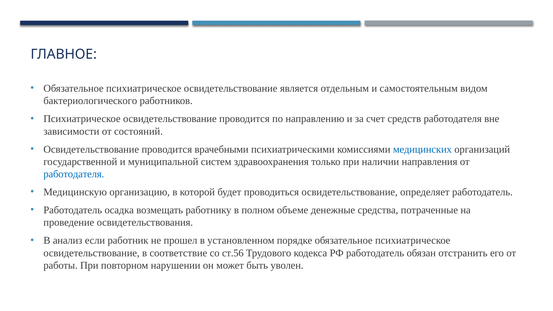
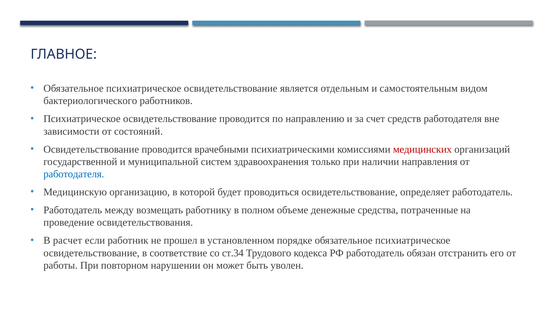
медицинских colour: blue -> red (422, 149)
осадка: осадка -> между (119, 210)
анализ: анализ -> расчет (68, 241)
ст.56: ст.56 -> ст.34 (233, 253)
